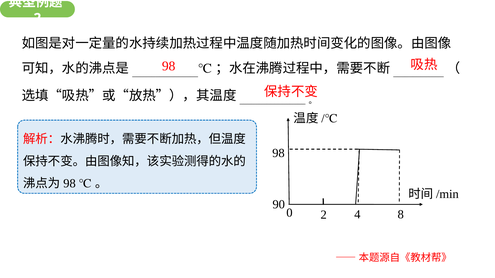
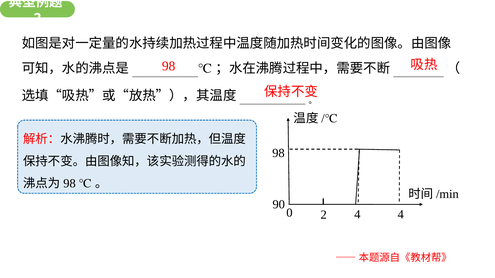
4 8: 8 -> 4 (401, 215)
